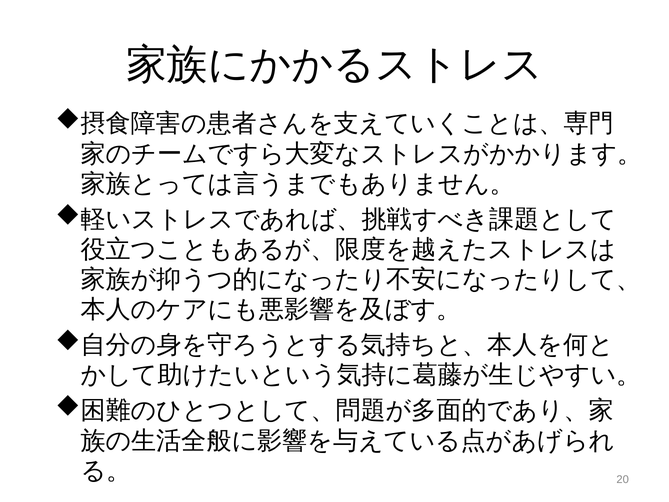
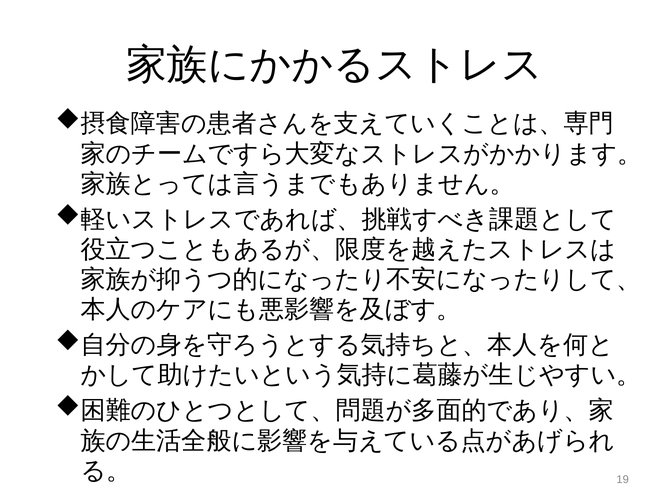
20: 20 -> 19 (623, 479)
